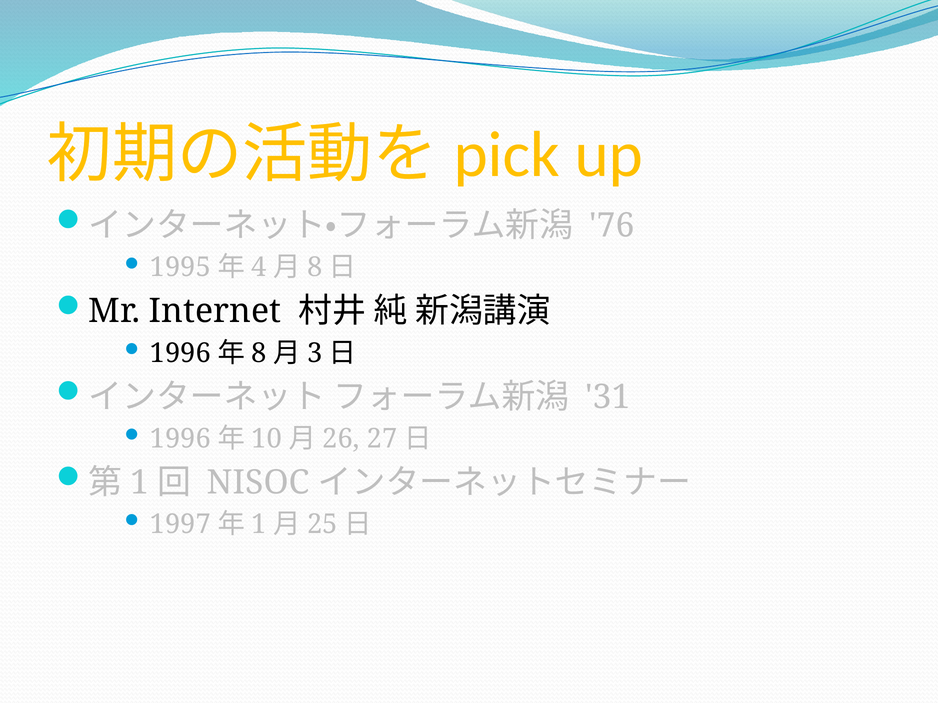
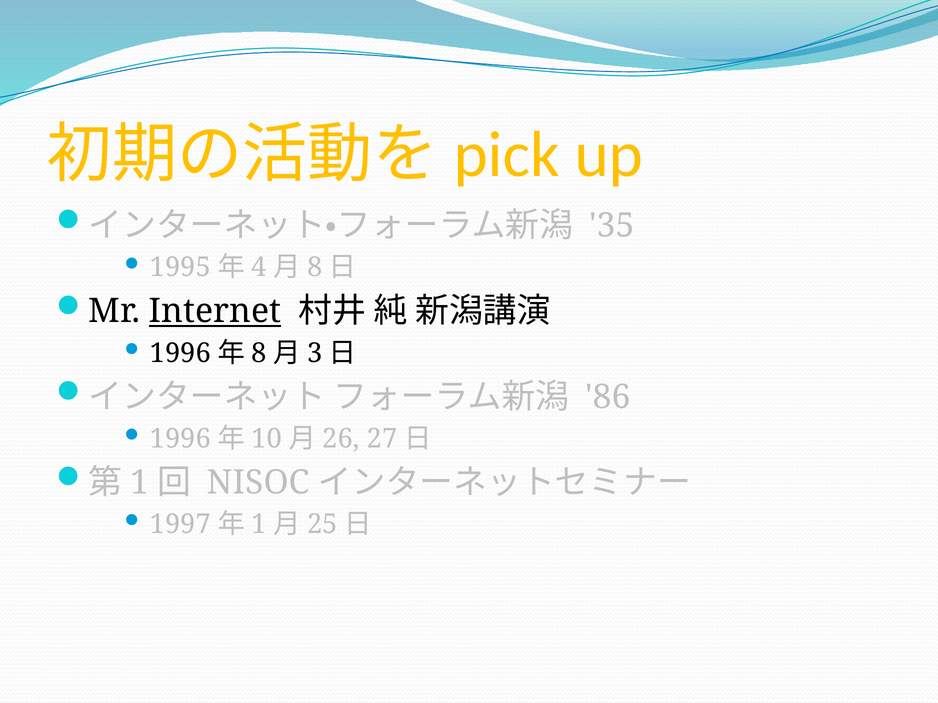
76: 76 -> 35 (612, 226)
Internet underline: none -> present (215, 312)
31: 31 -> 86 (608, 397)
